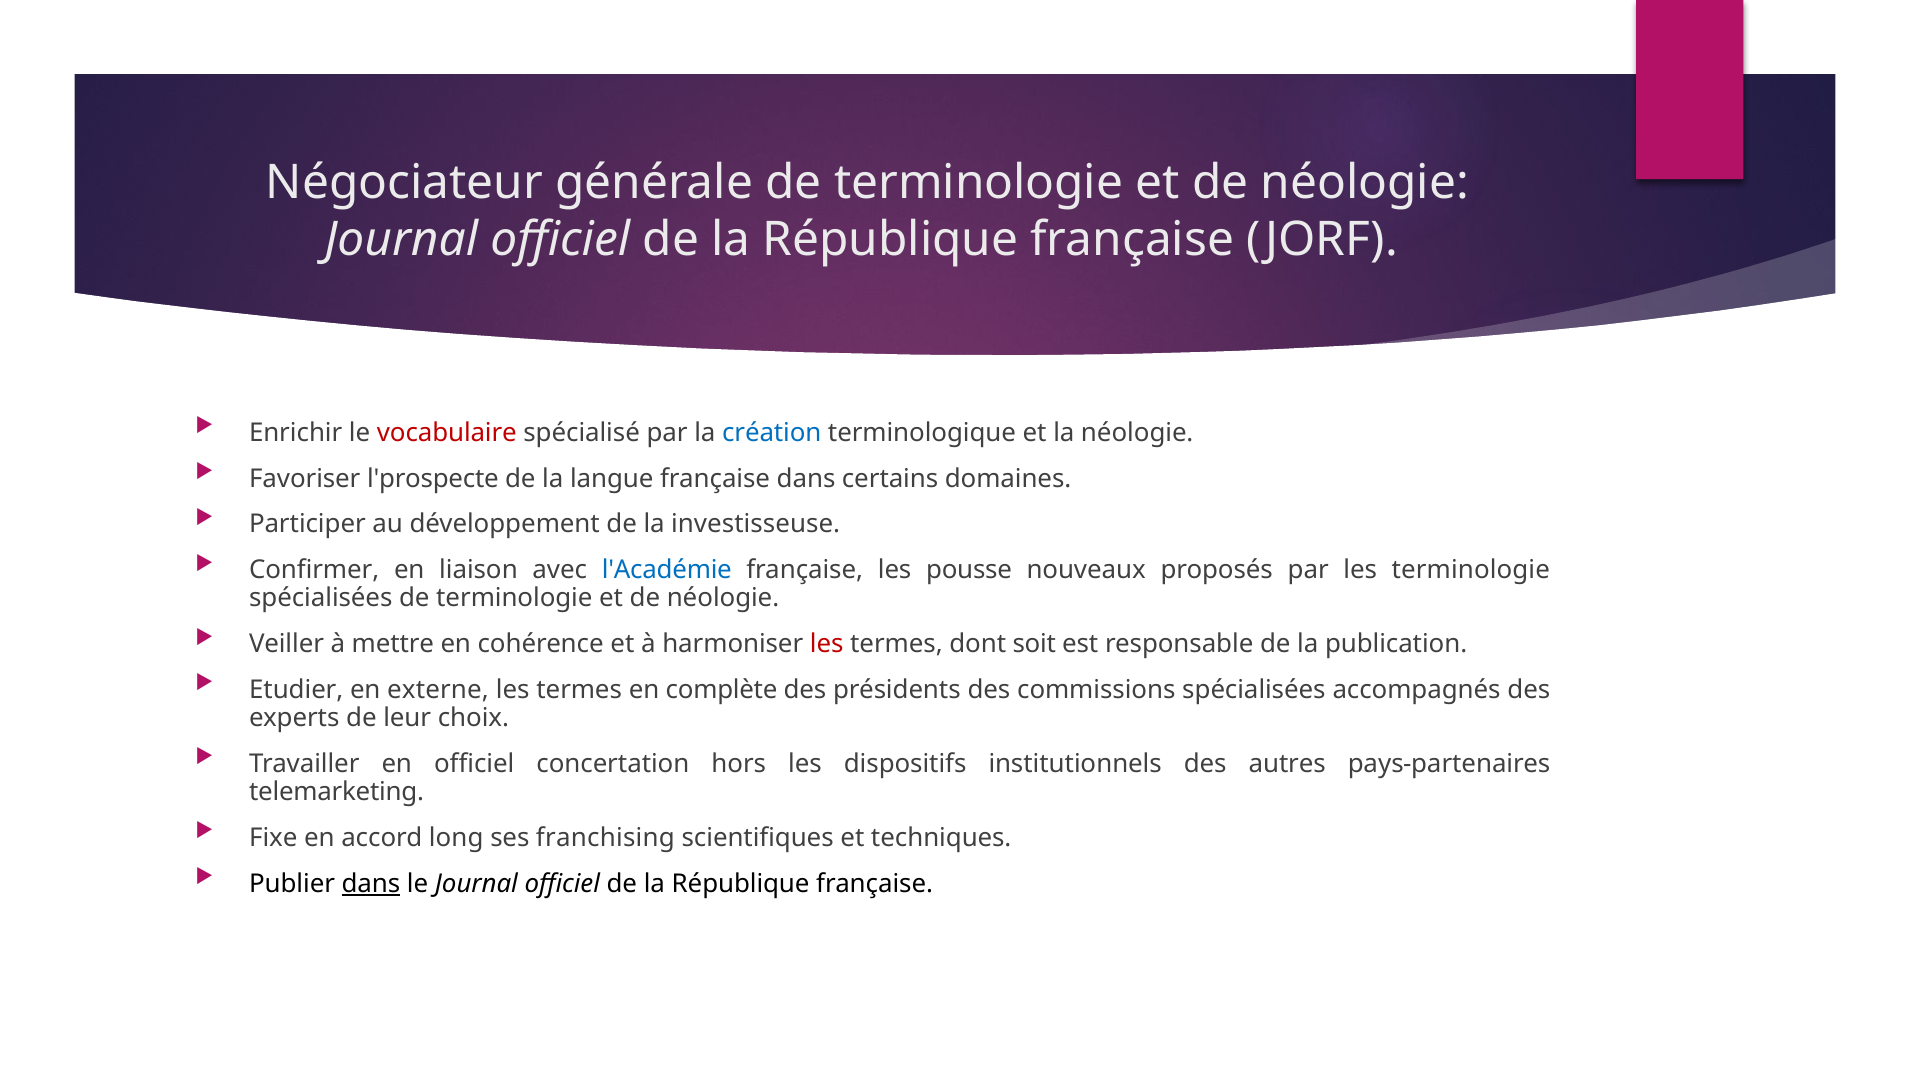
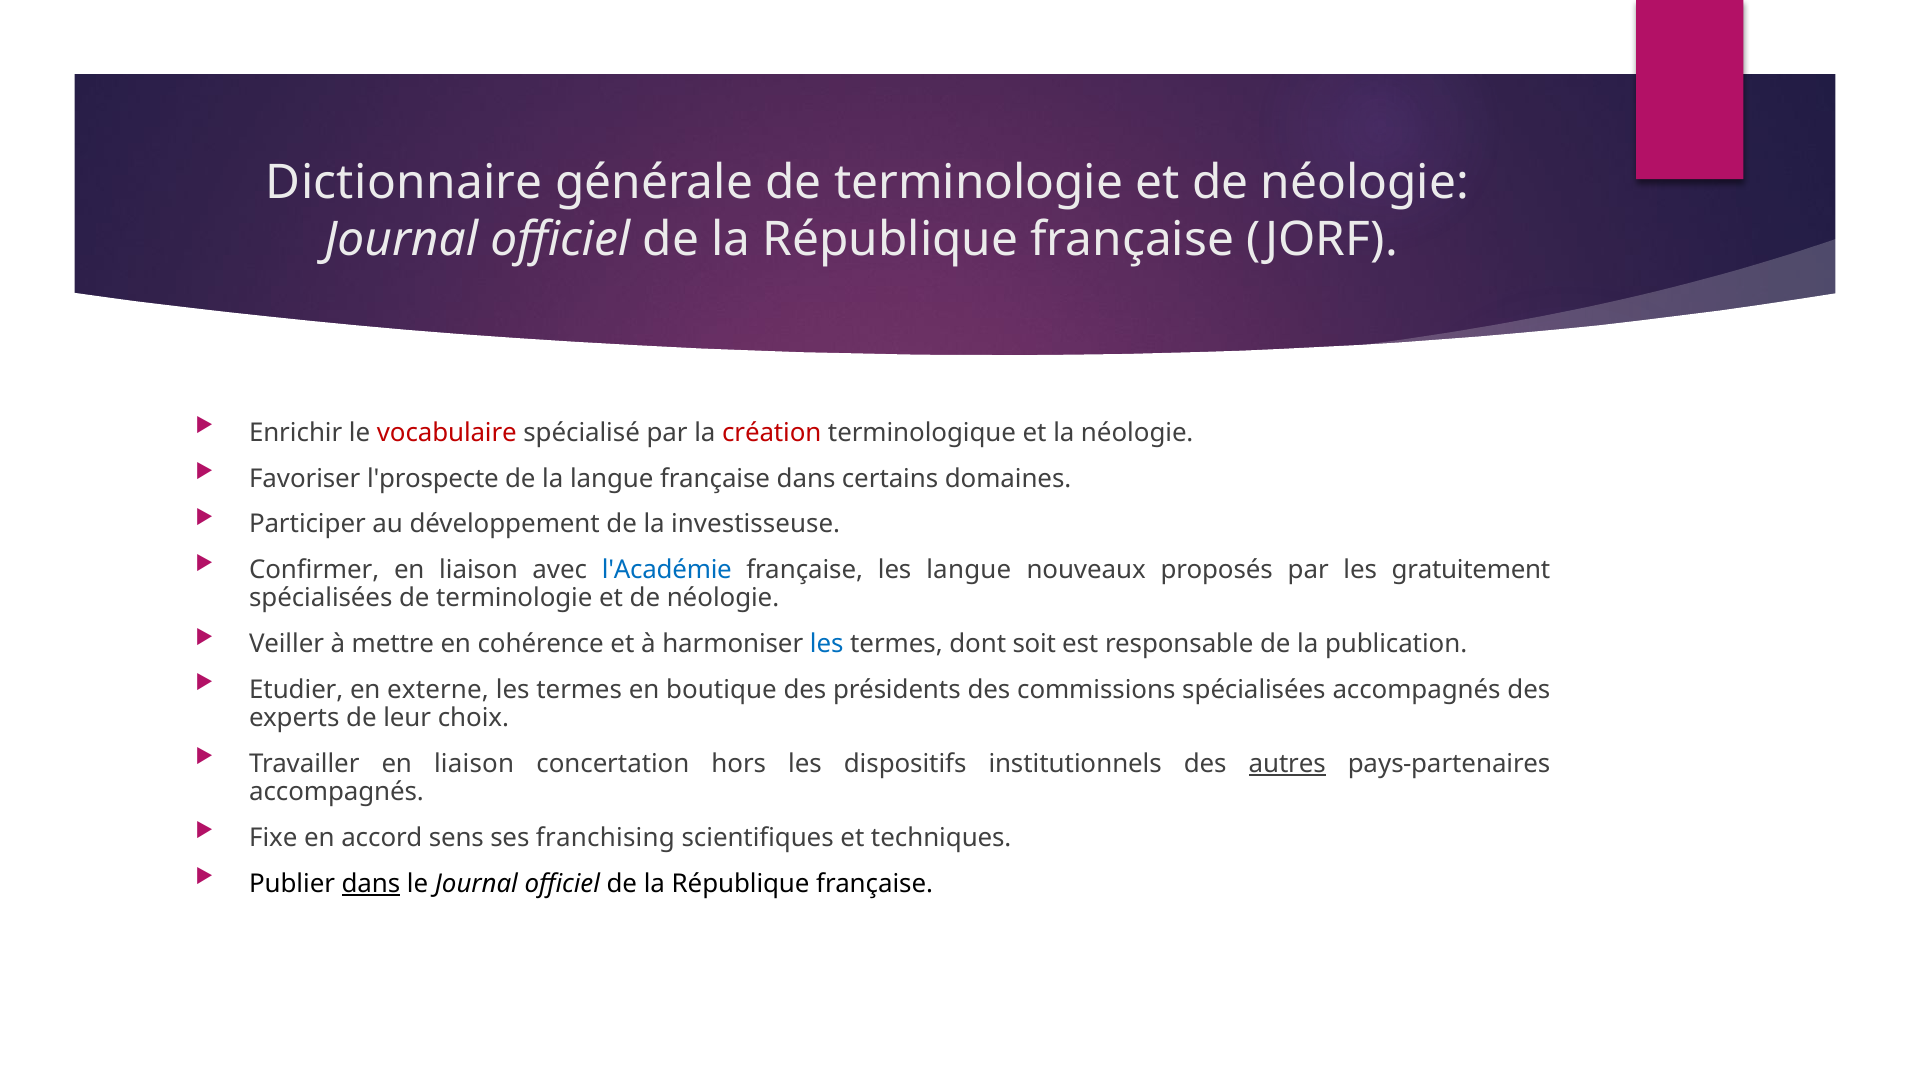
Négociateur: Négociateur -> Dictionnaire (404, 183)
création colour: blue -> red (772, 433)
les pousse: pousse -> langue (969, 570)
les terminologie: terminologie -> gratuitement (1471, 570)
les colour: red -> blue (827, 644)
complète: complète -> boutique (721, 690)
Travailler en officiel: officiel -> liaison (474, 764)
autres underline: none -> present (1287, 764)
telemarketing: telemarketing -> accompagnés (336, 792)
long: long -> sens (456, 838)
